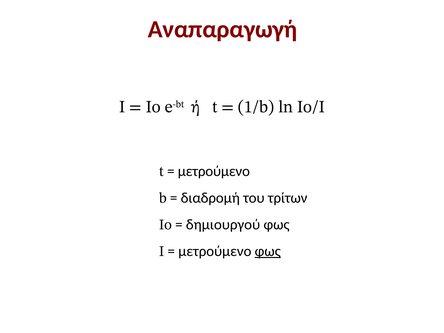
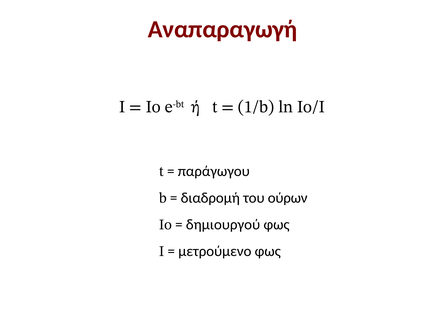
μετρούμενο: μετρούμενο -> παράγωγου (214, 171)
τρίτων: τρίτων -> ούρων (288, 198)
φως underline: present -> none (268, 251)
